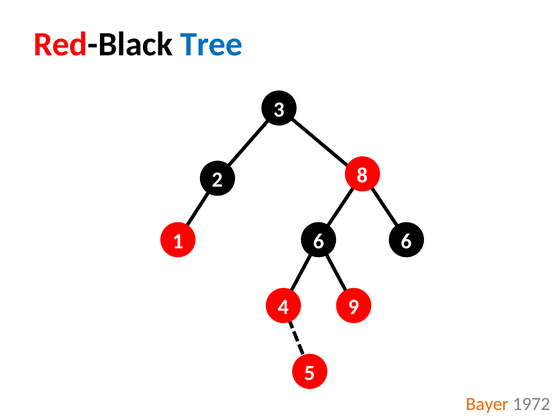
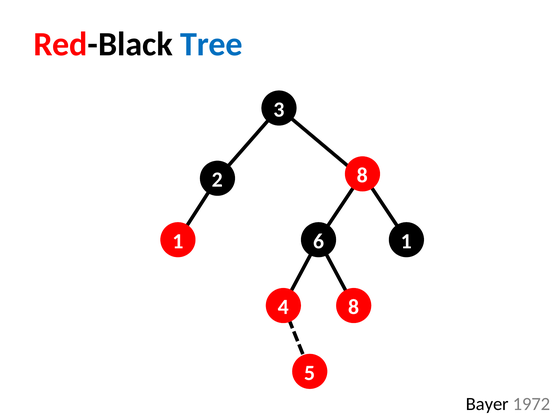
6 6: 6 -> 1 (406, 241)
4 9: 9 -> 8 (354, 307)
Bayer colour: orange -> black (487, 405)
